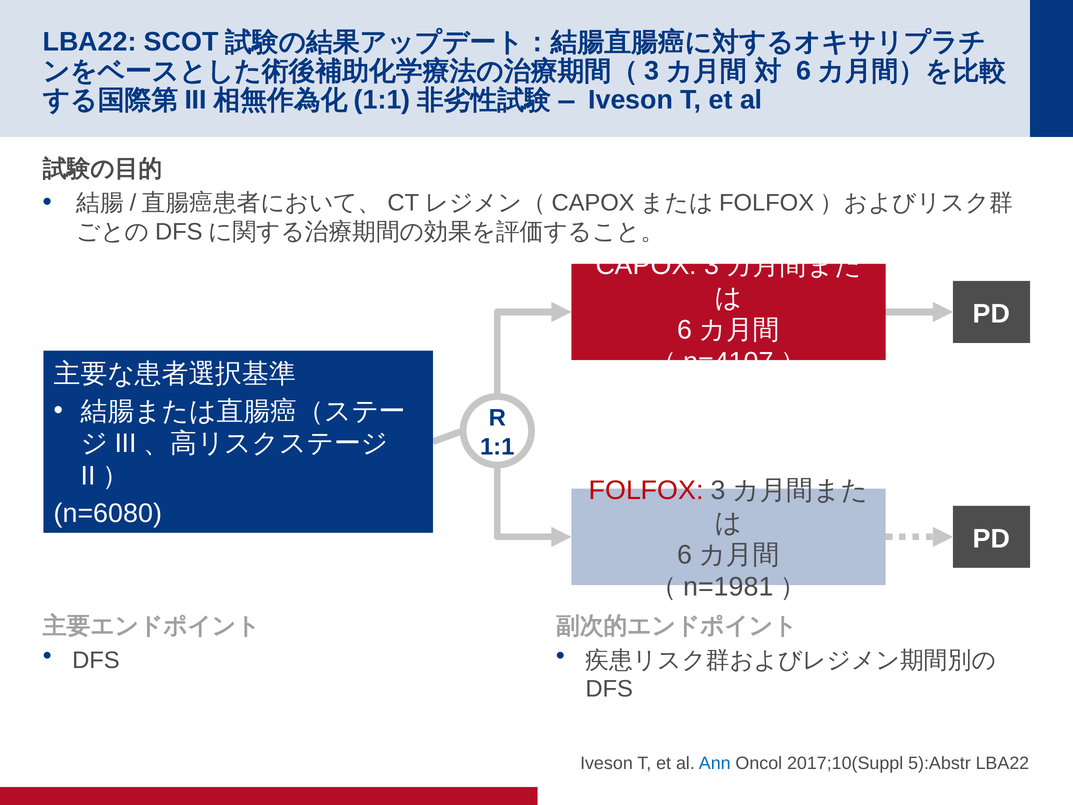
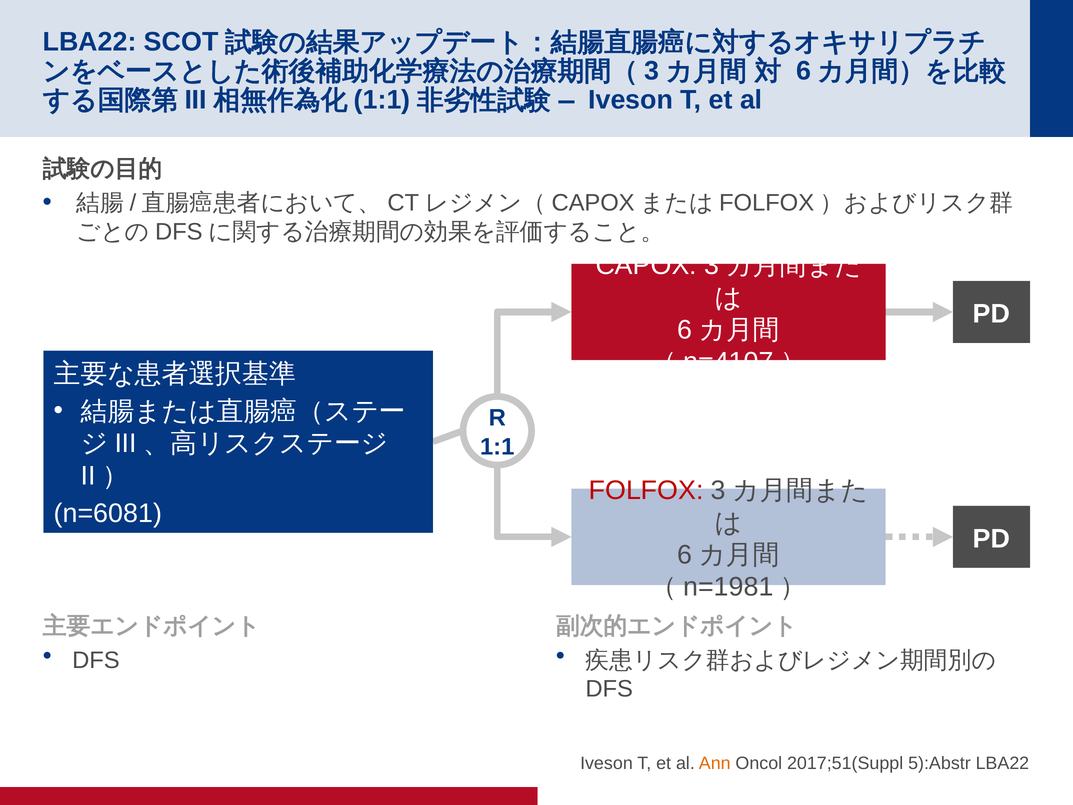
n=6080: n=6080 -> n=6081 (108, 513)
Ann colour: blue -> orange (715, 763)
2017;10(Suppl: 2017;10(Suppl -> 2017;51(Suppl (845, 763)
